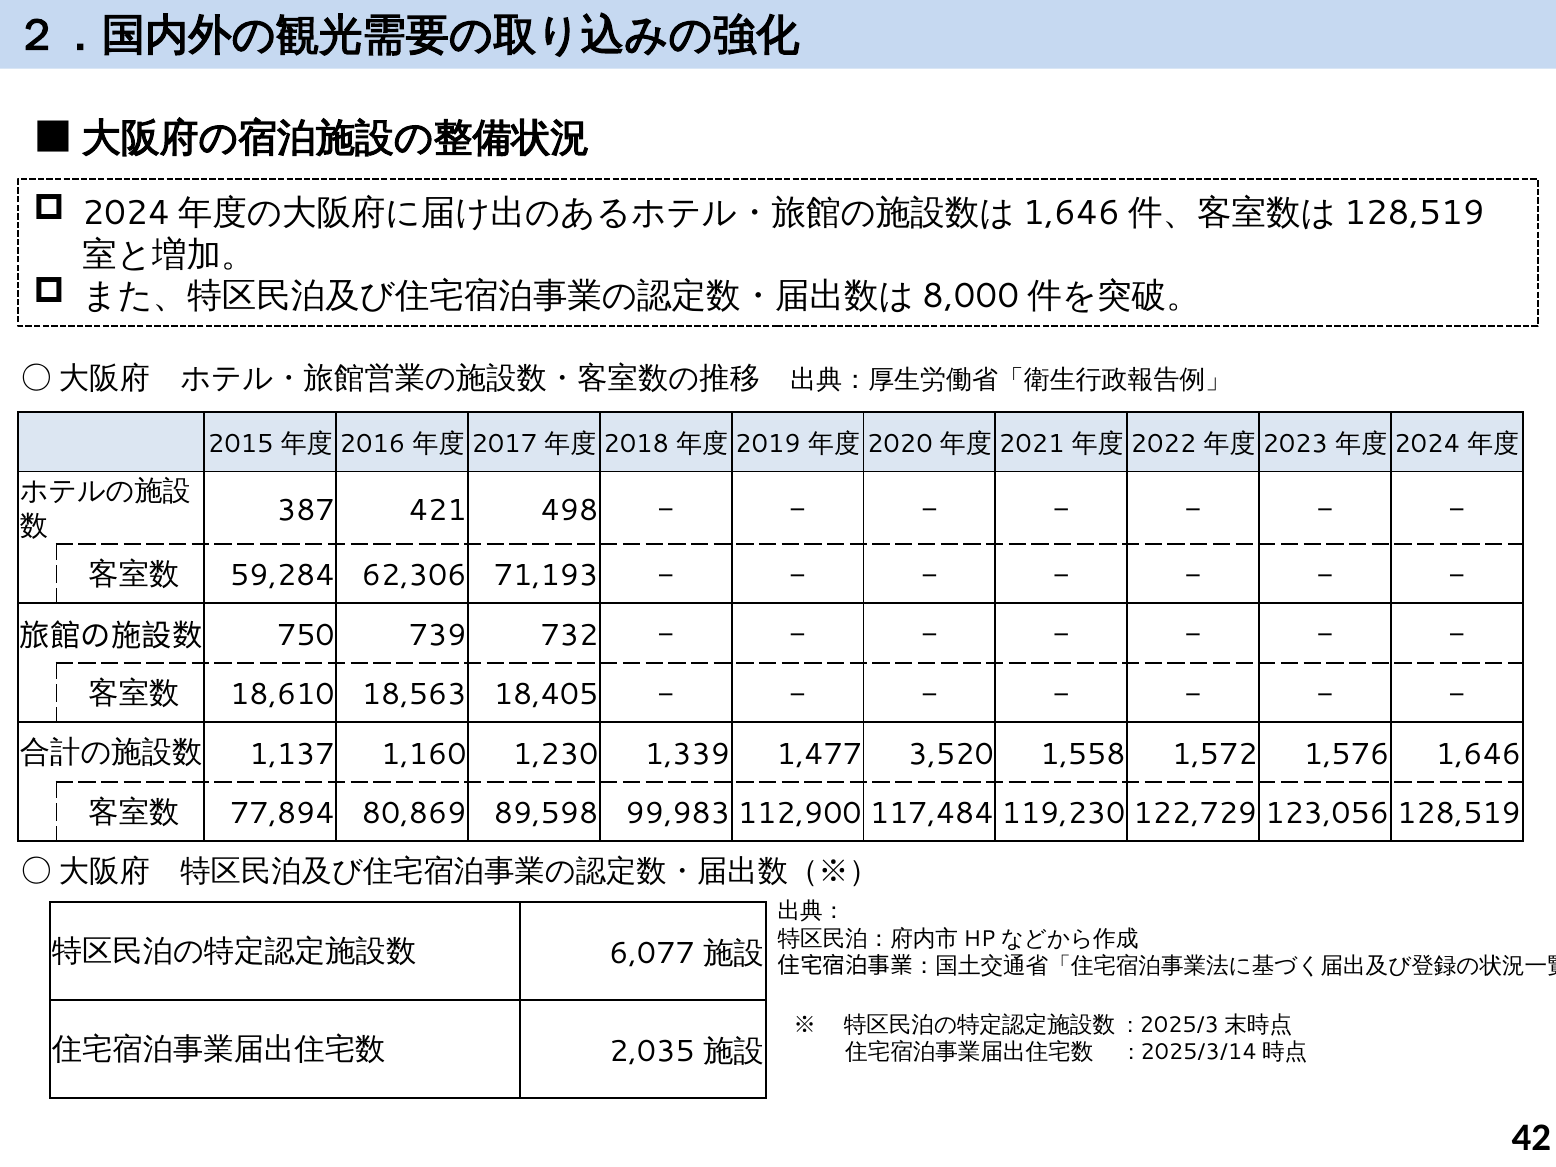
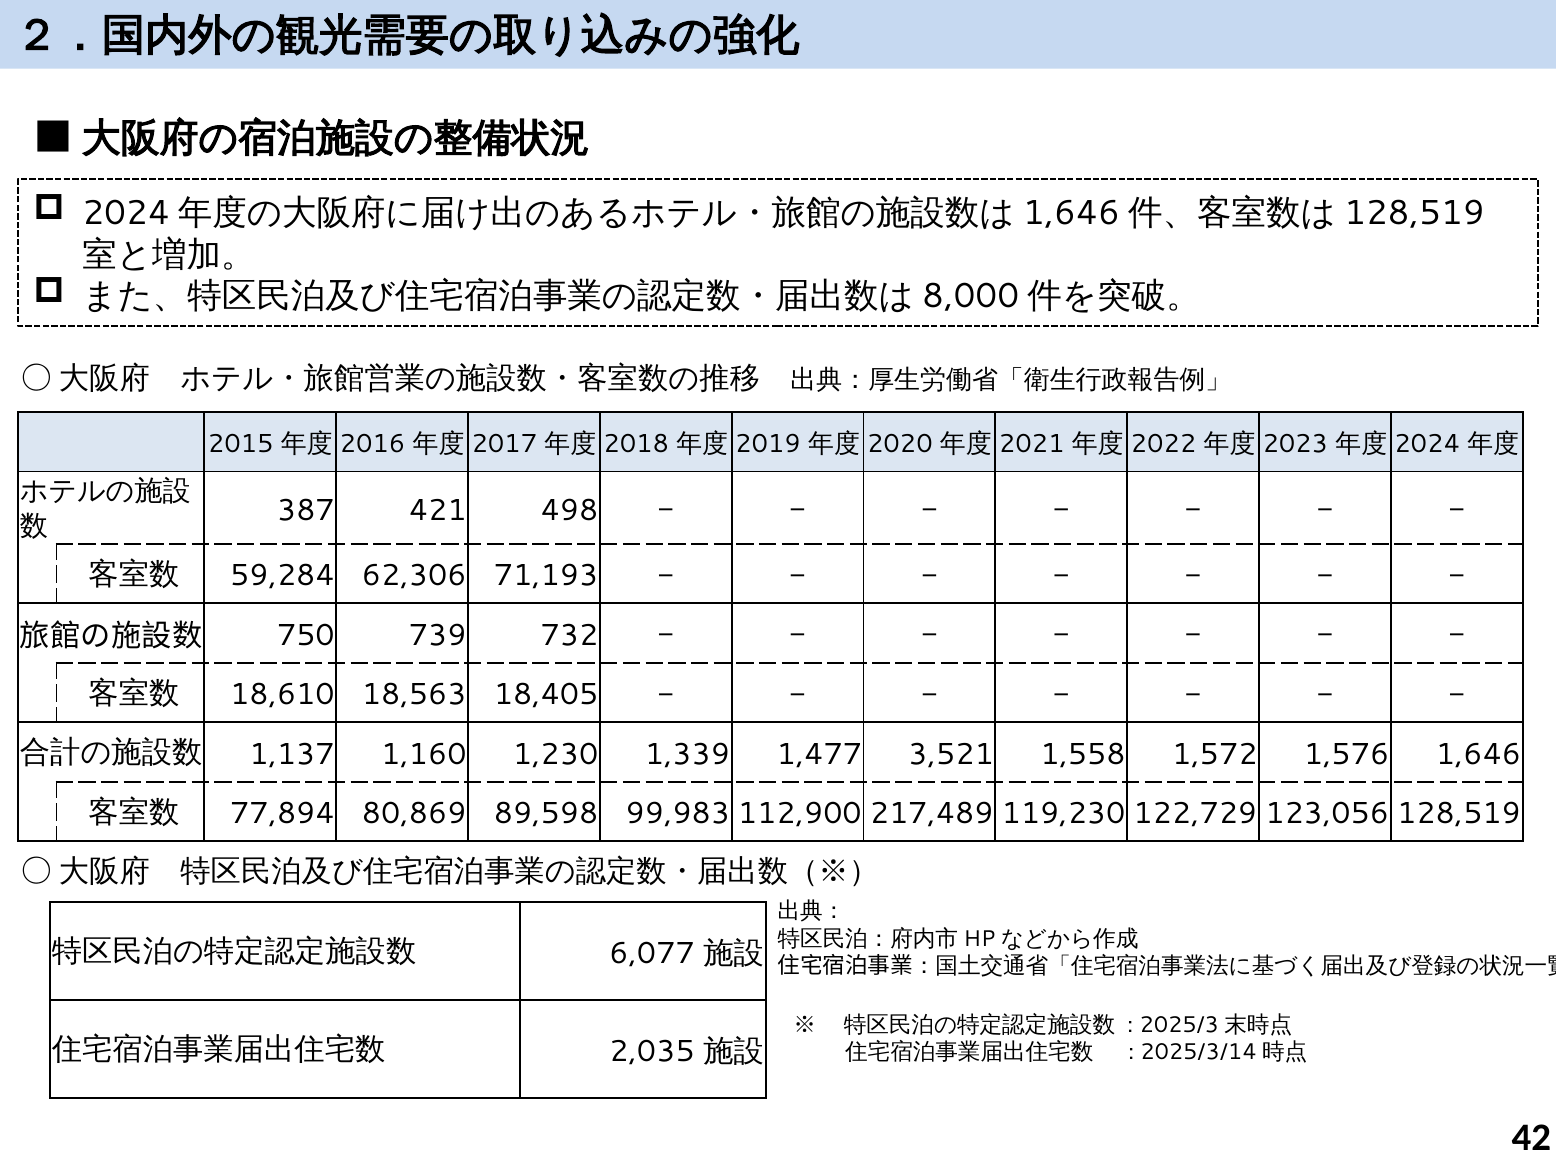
3,520: 3,520 -> 3,521 (951, 754)
117,484: 117,484 -> 217,489 (932, 814)
